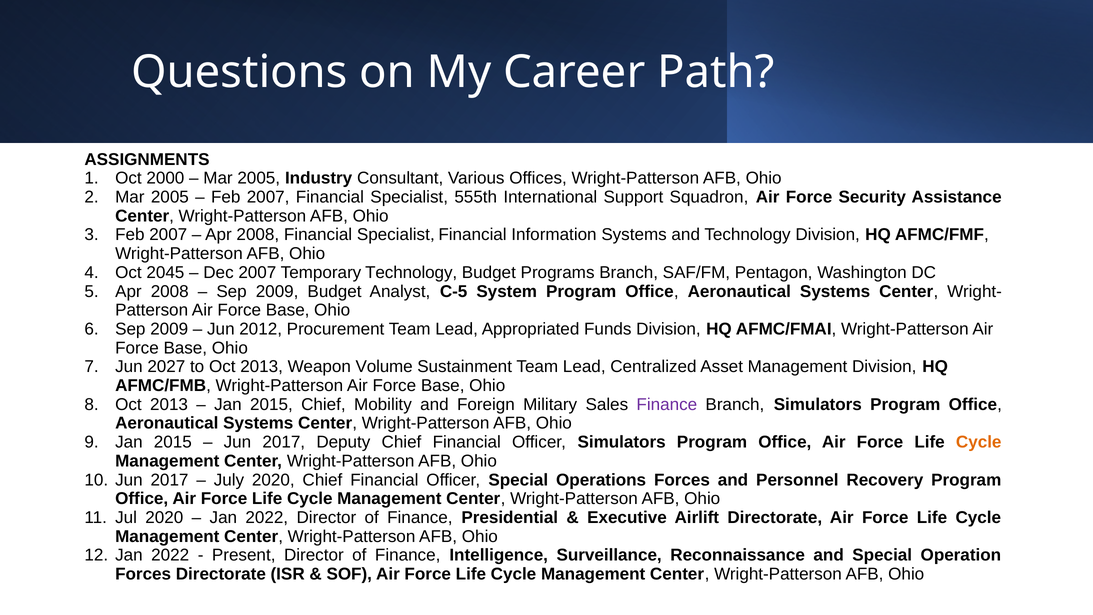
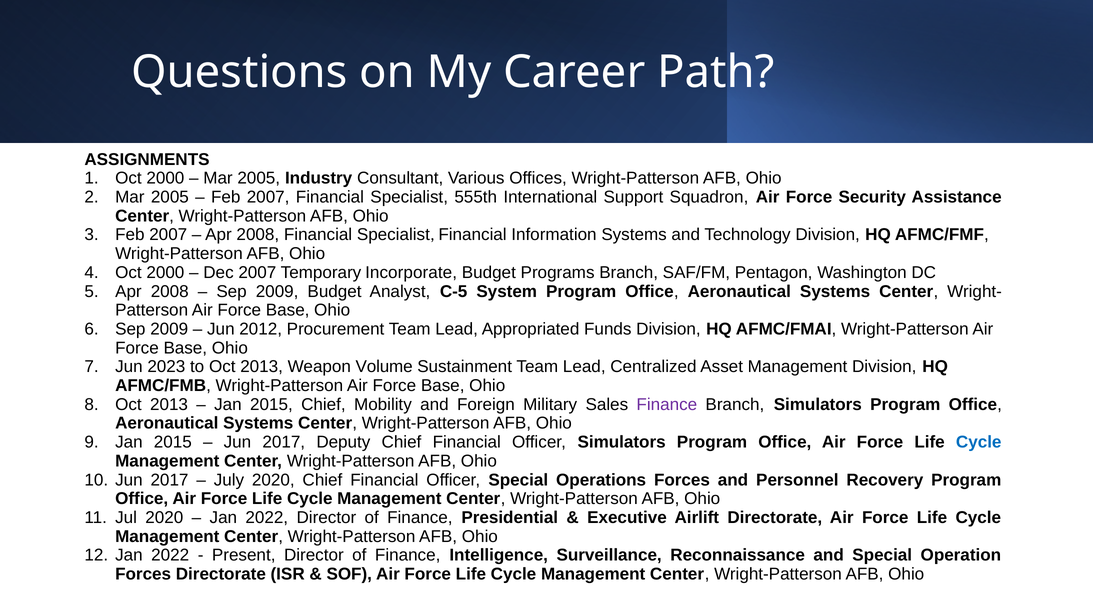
2045: 2045 -> 2000 (165, 272)
Temporary Technology: Technology -> Incorporate (411, 272)
2027: 2027 -> 2023 (166, 367)
Cycle colour: orange -> blue (979, 442)
